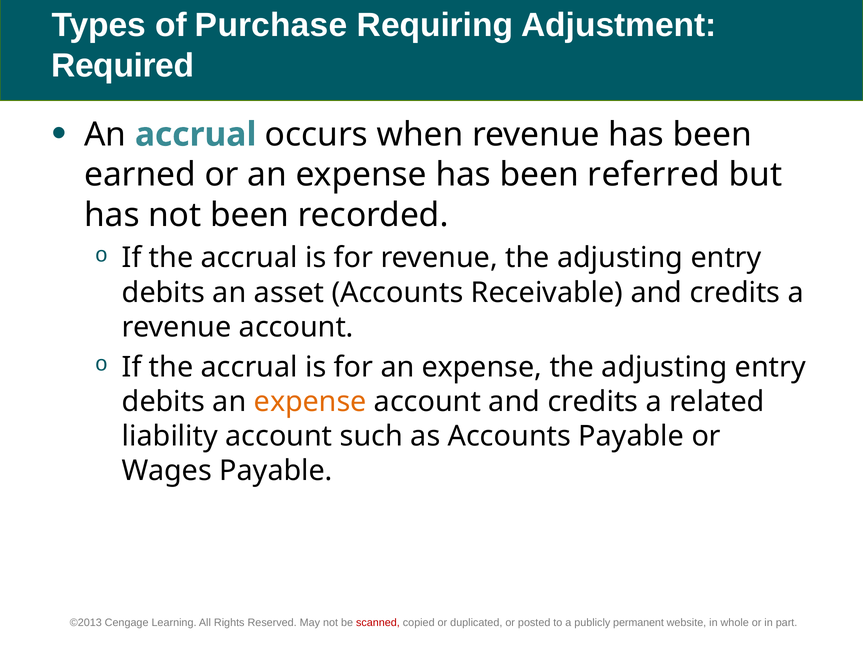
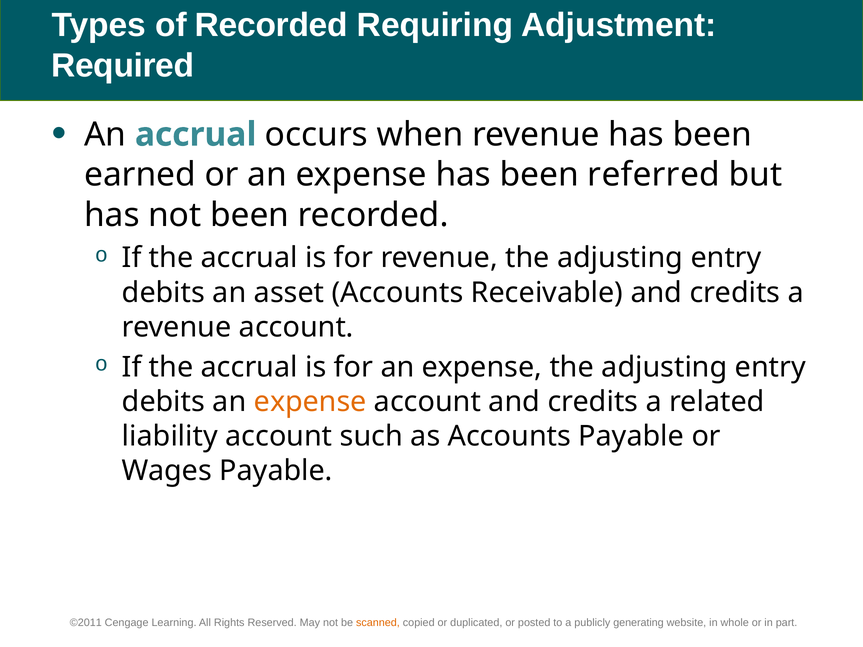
of Purchase: Purchase -> Recorded (271, 25)
©2013: ©2013 -> ©2011 (86, 623)
scanned colour: red -> orange (378, 623)
permanent: permanent -> generating (638, 623)
